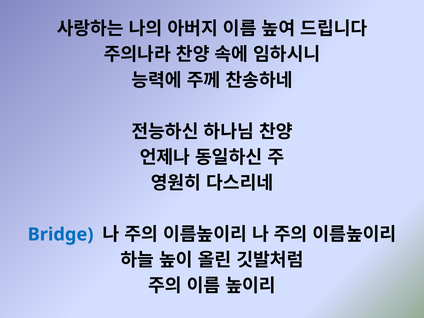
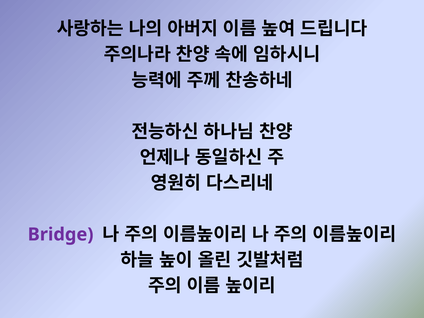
Bridge colour: blue -> purple (61, 234)
